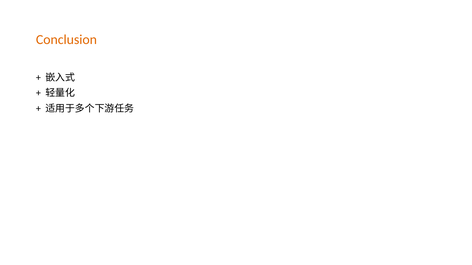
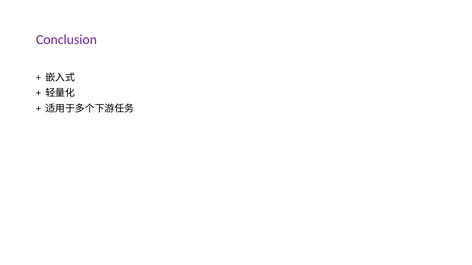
Conclusion colour: orange -> purple (66, 40)
